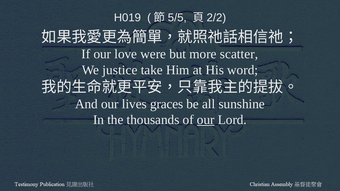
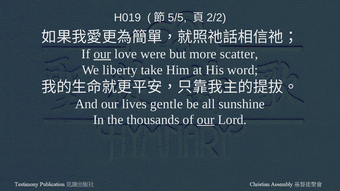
our underline: none -> present (102, 54)
justice: justice -> liberty (120, 70)
graces: graces -> gentle (167, 104)
